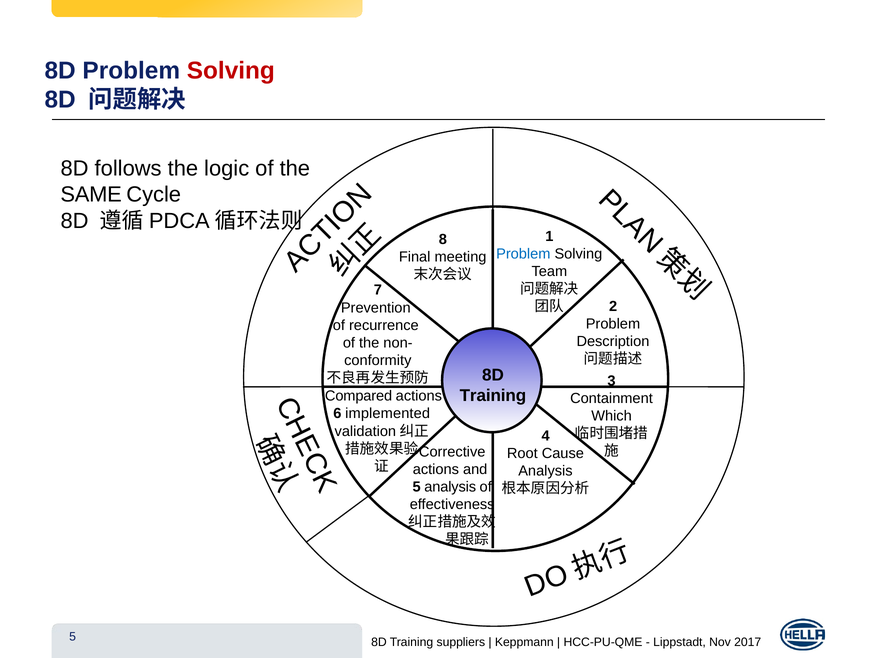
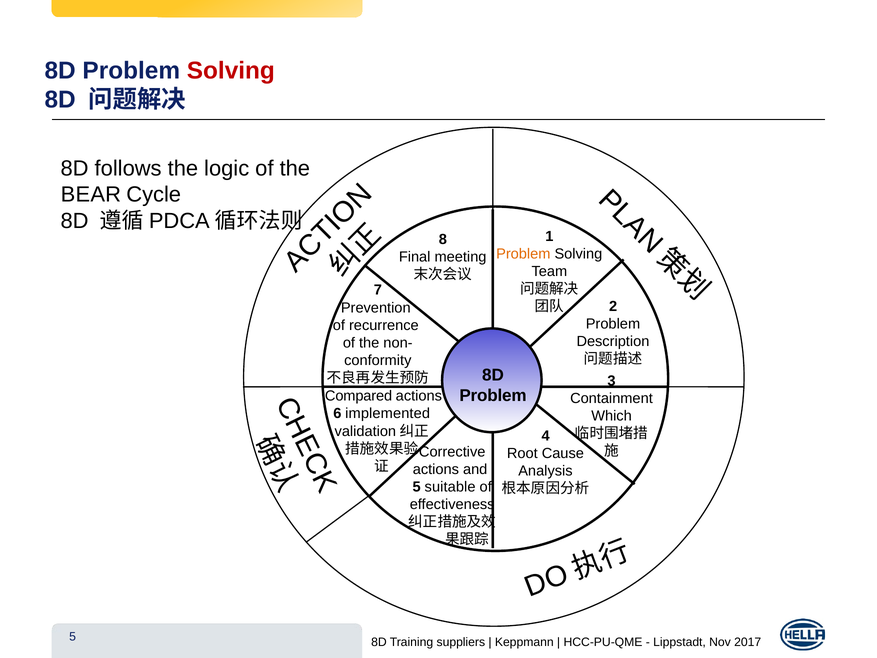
SAME: SAME -> BEAR (91, 195)
Problem colour: blue -> orange (523, 254)
Training: Training -> Problem (493, 395)
5 analysis: analysis -> suitable (450, 487)
